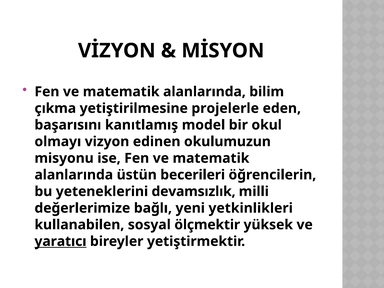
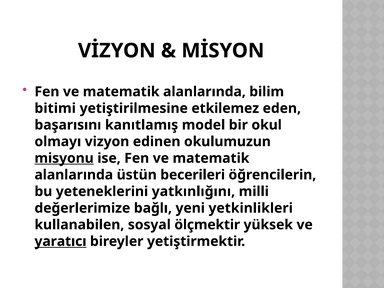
çıkma: çıkma -> bitimi (55, 108)
projelerle: projelerle -> etkilemez (225, 108)
misyonu underline: none -> present (64, 158)
devamsızlık: devamsızlık -> yatkınlığını (193, 191)
